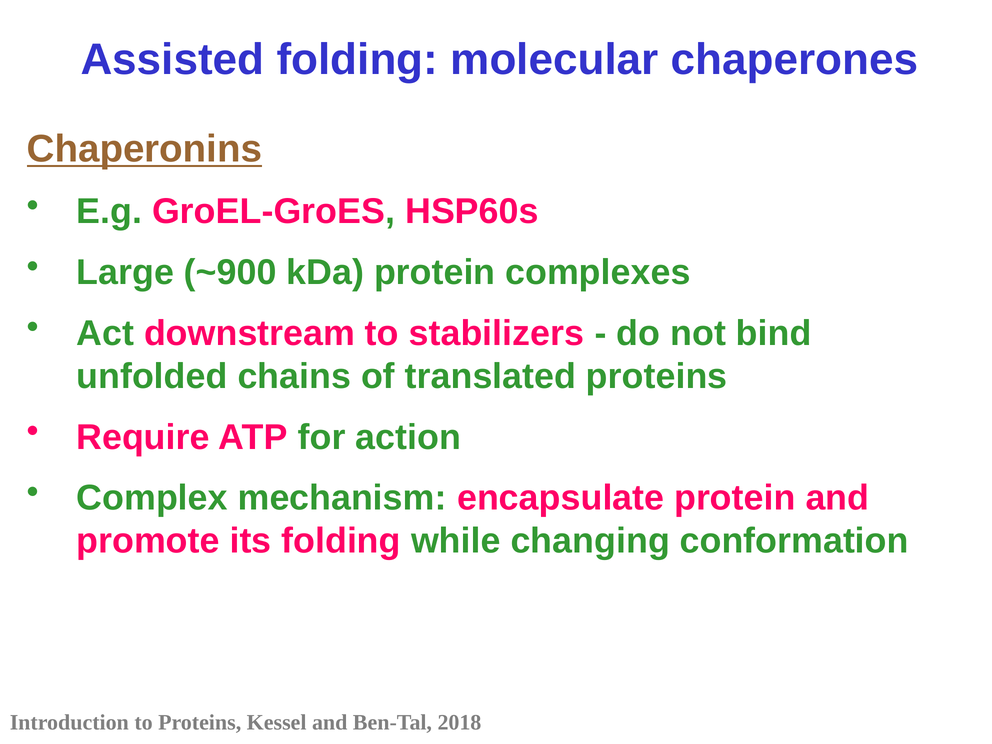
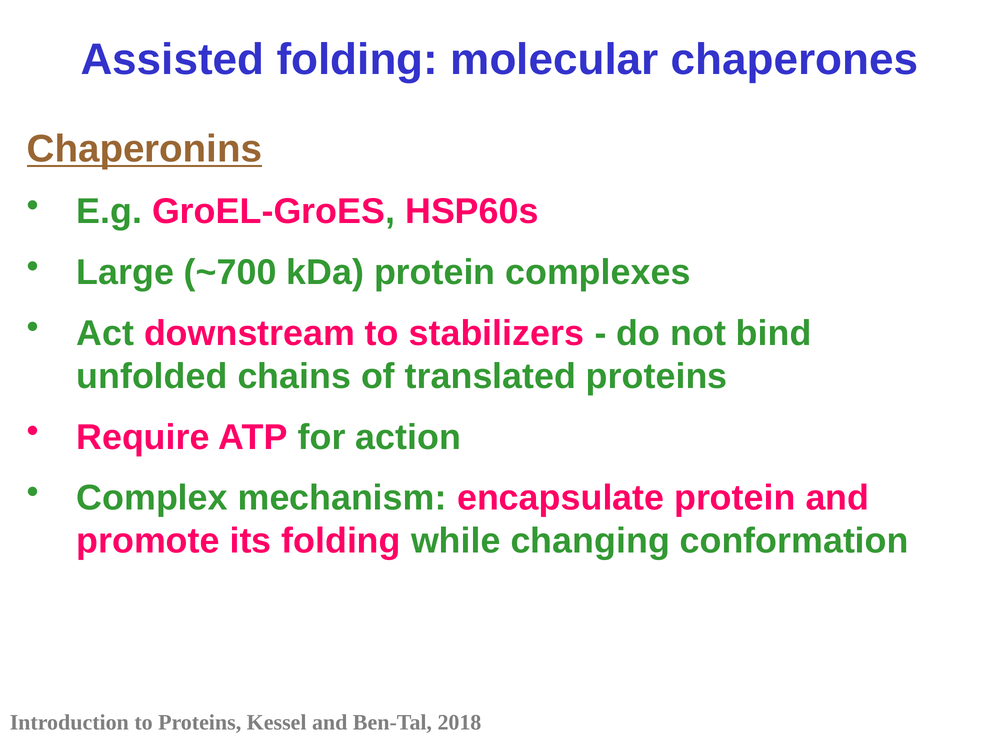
~900: ~900 -> ~700 (230, 273)
